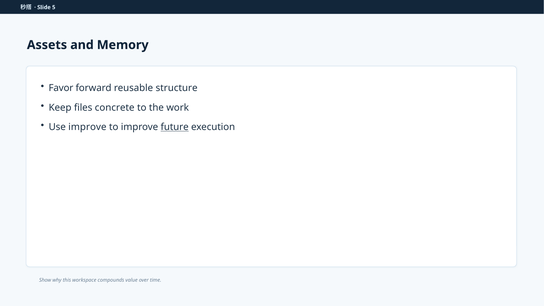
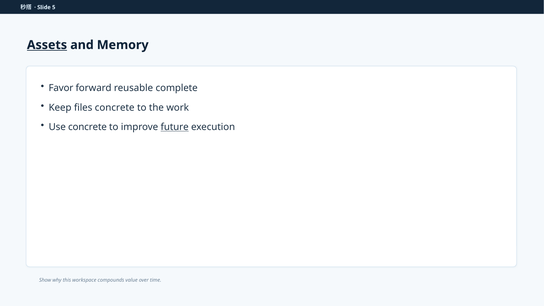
Assets underline: none -> present (47, 45)
structure: structure -> complete (177, 88)
Use improve: improve -> concrete (87, 127)
